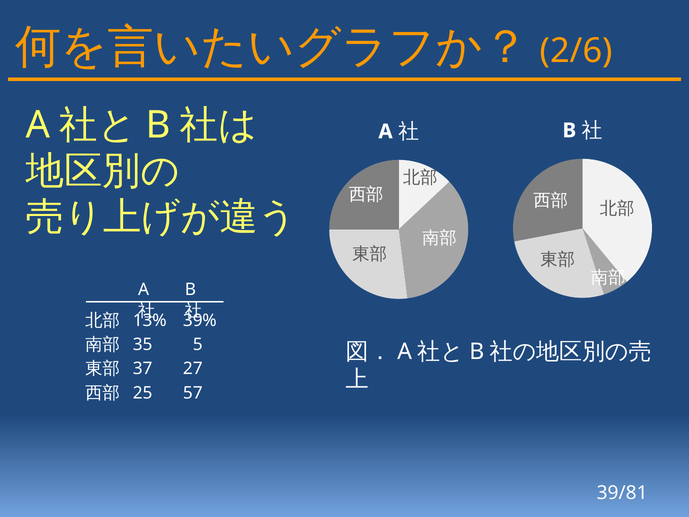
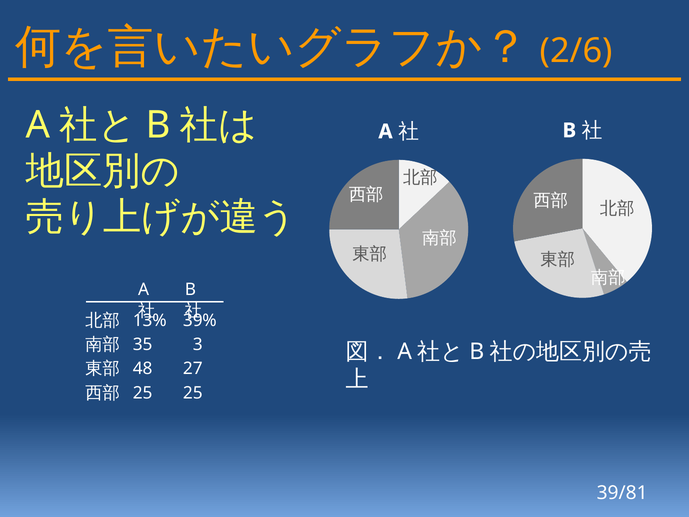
5: 5 -> 3 (198, 344)
37: 37 -> 48 (143, 369)
25 57: 57 -> 25 (193, 393)
